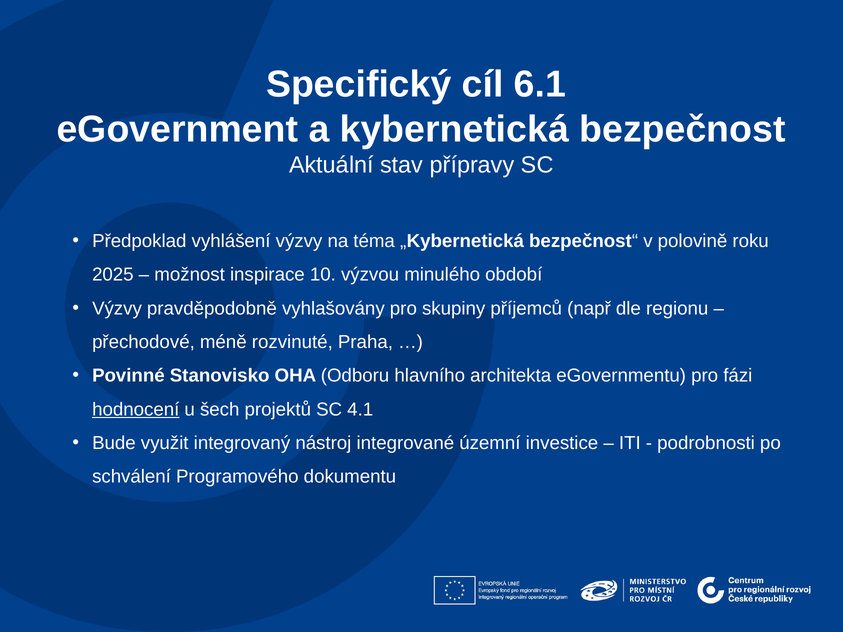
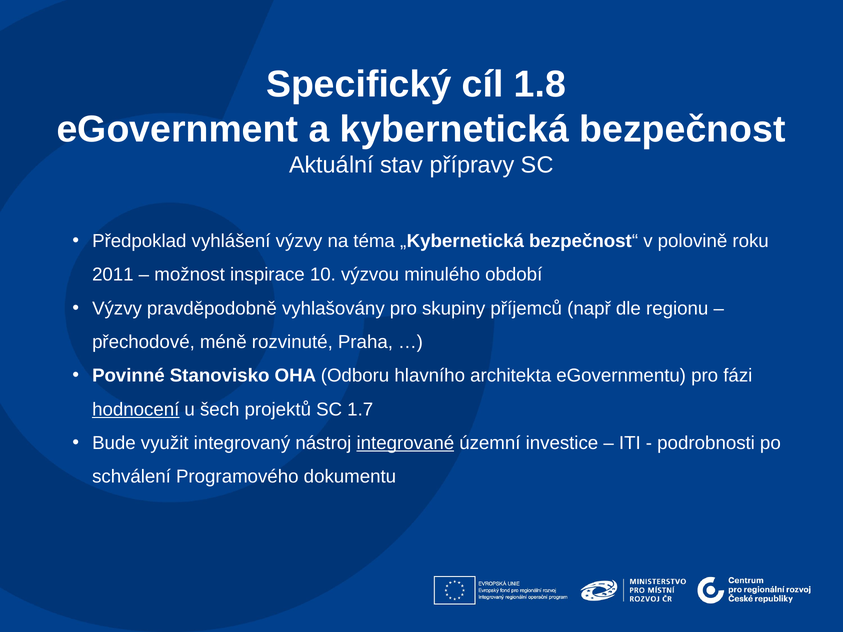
6.1: 6.1 -> 1.8 (540, 84)
2025: 2025 -> 2011 (113, 275)
4.1: 4.1 -> 1.7 (360, 410)
integrované underline: none -> present (405, 443)
